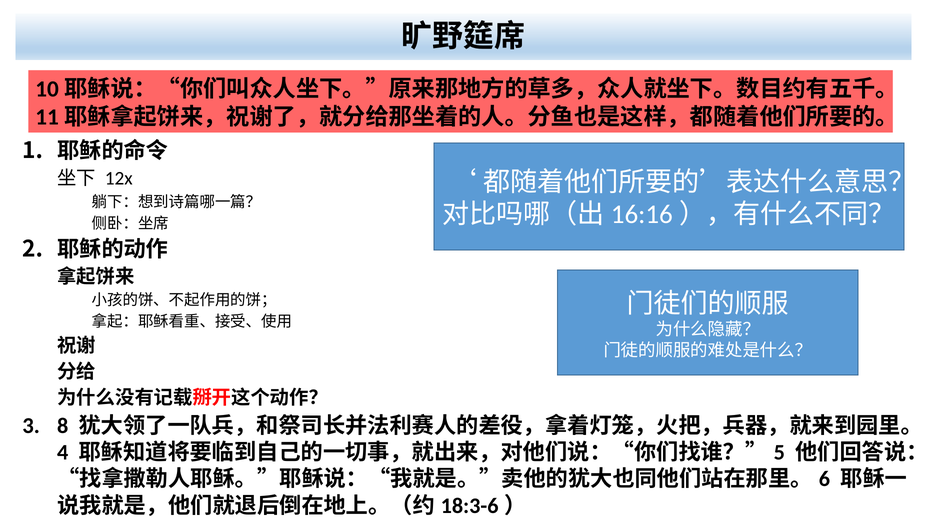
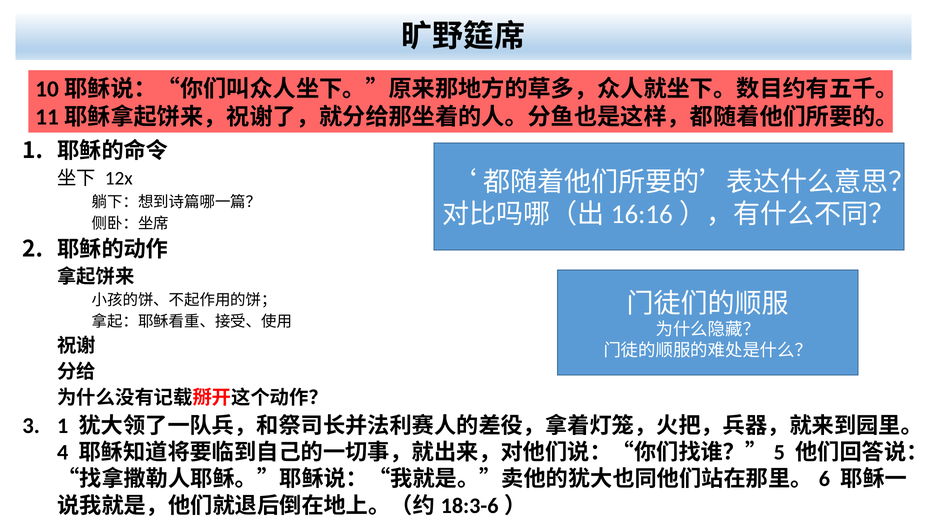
3 8: 8 -> 1 (63, 426)
